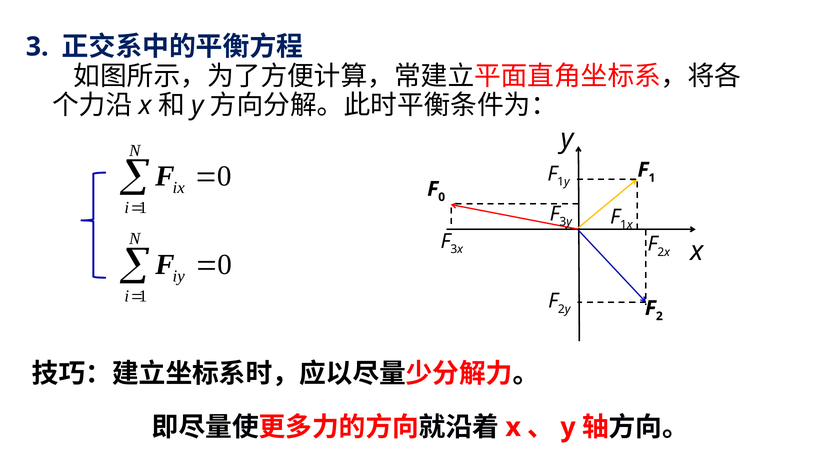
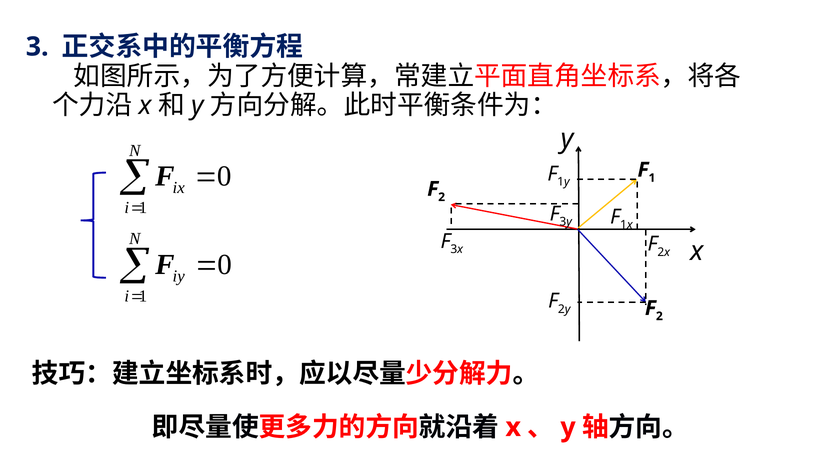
0: 0 -> 2 (442, 197)
